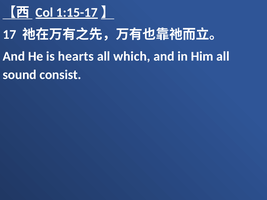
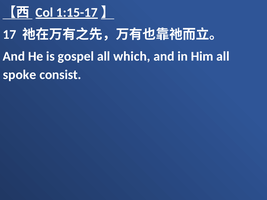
hearts: hearts -> gospel (76, 56)
sound: sound -> spoke (20, 75)
